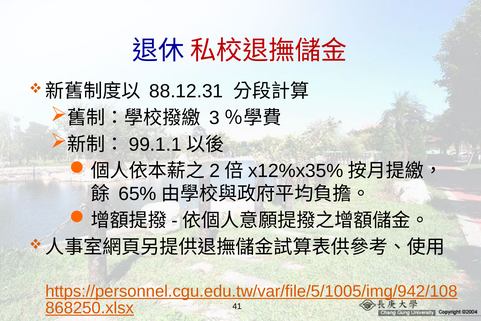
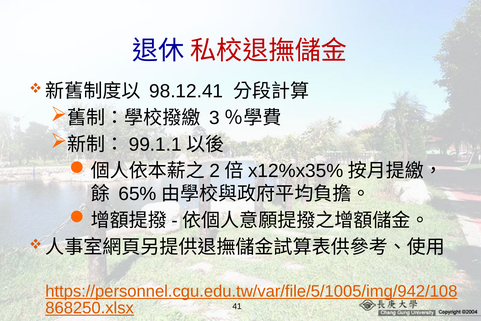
88.12.31: 88.12.31 -> 98.12.41 (186, 91)
